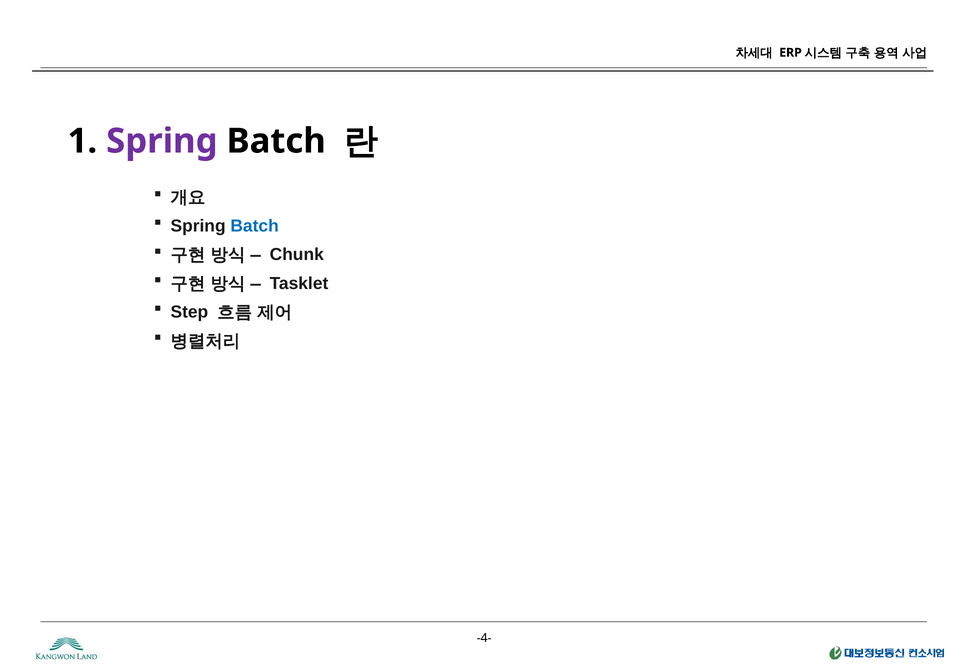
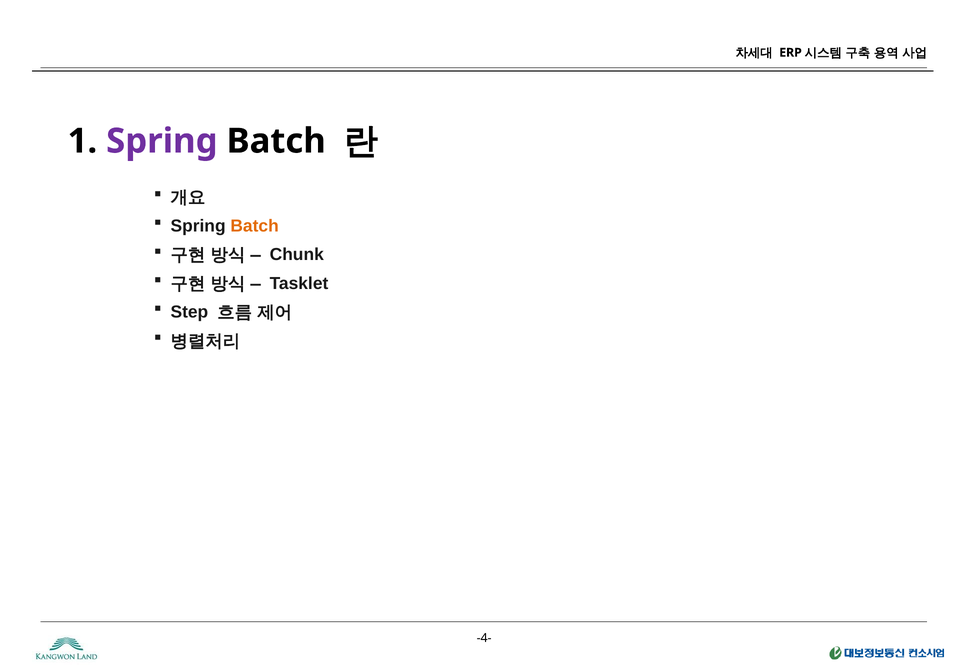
Batch colour: blue -> orange (255, 226)
